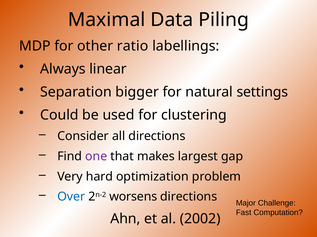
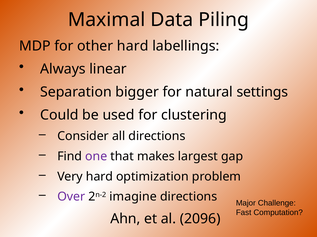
other ratio: ratio -> hard (133, 46)
Over colour: blue -> purple (71, 197)
worsens: worsens -> imagine (133, 197)
2002: 2002 -> 2096 (200, 219)
